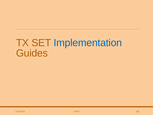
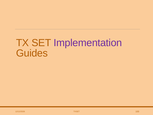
Implementation colour: blue -> purple (88, 43)
